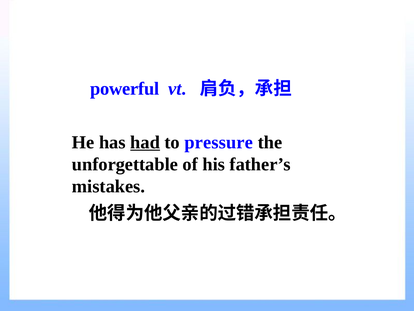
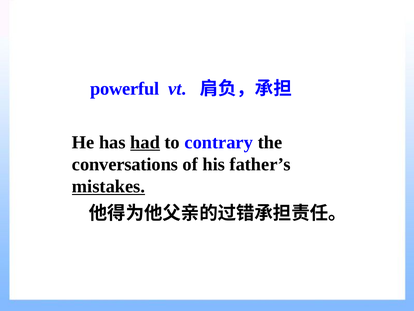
pressure: pressure -> contrary (219, 142)
unforgettable: unforgettable -> conversations (125, 164)
mistakes underline: none -> present (109, 186)
